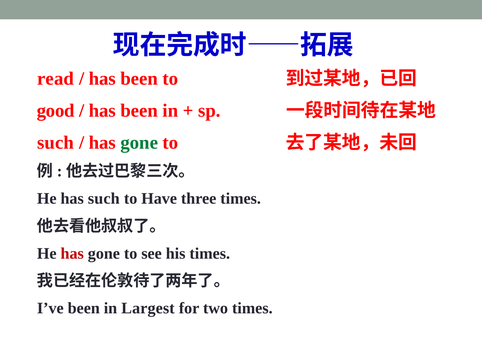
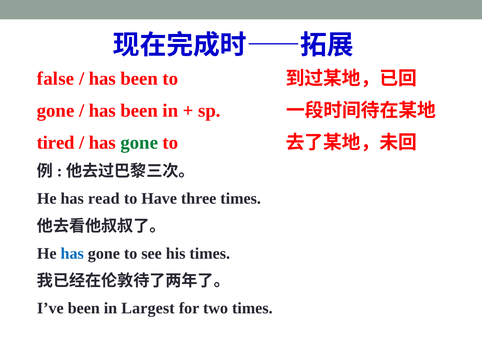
read: read -> false (56, 79)
good: good -> gone (56, 110)
such: such -> tired (56, 142)
has such: such -> read (104, 198)
has colour: red -> blue (72, 253)
